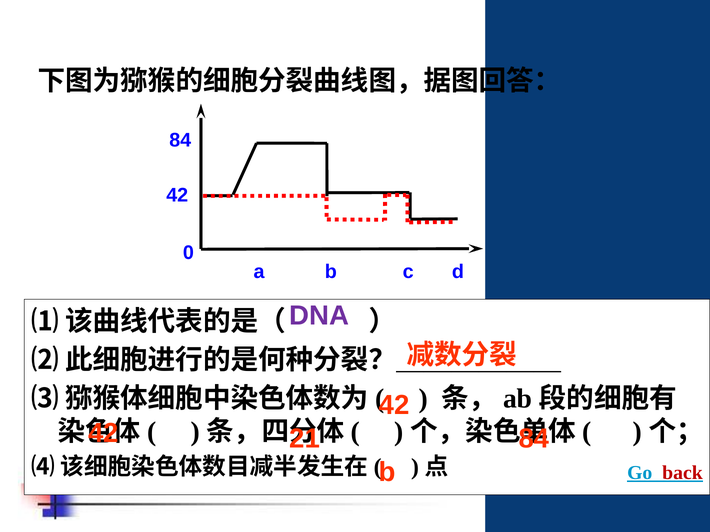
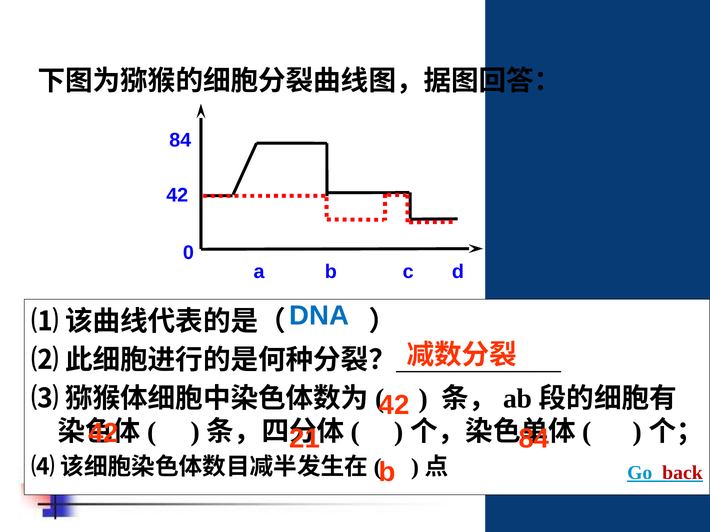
DNA colour: purple -> blue (319, 316)
